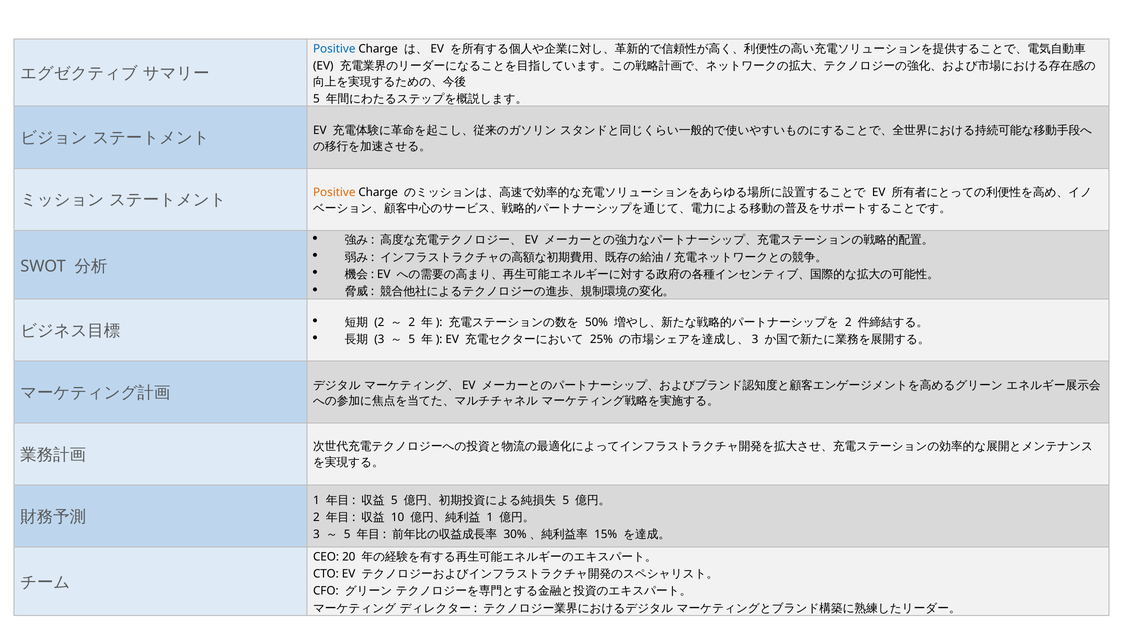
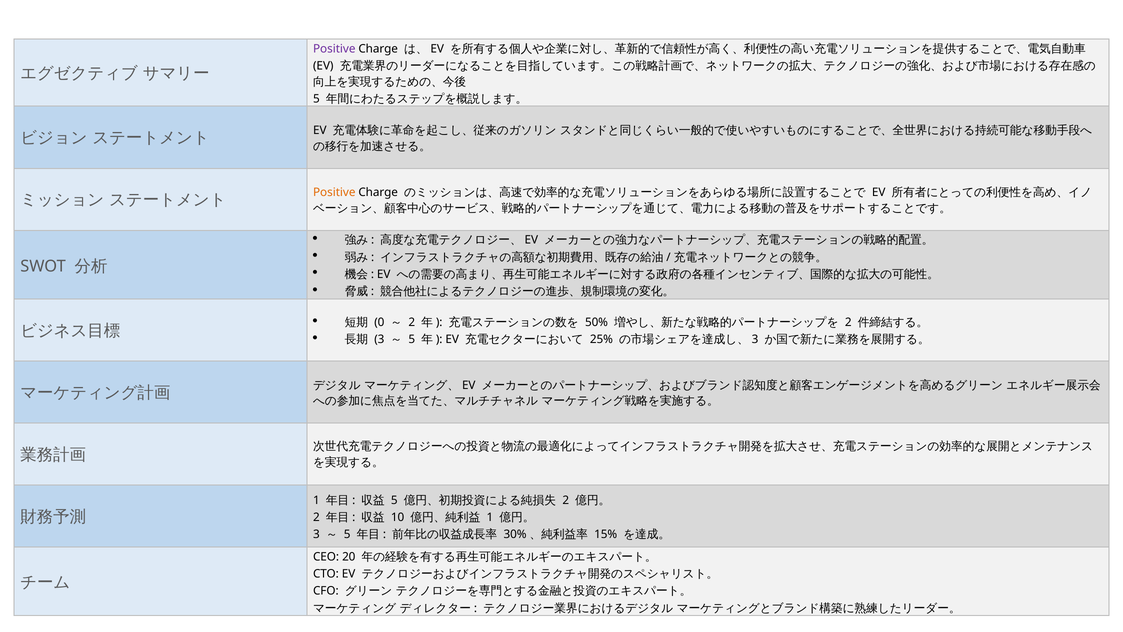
Positive colour: blue -> purple (334, 49)
2: 2 -> 0 (379, 322)
5: 5 -> 2 (566, 500)
